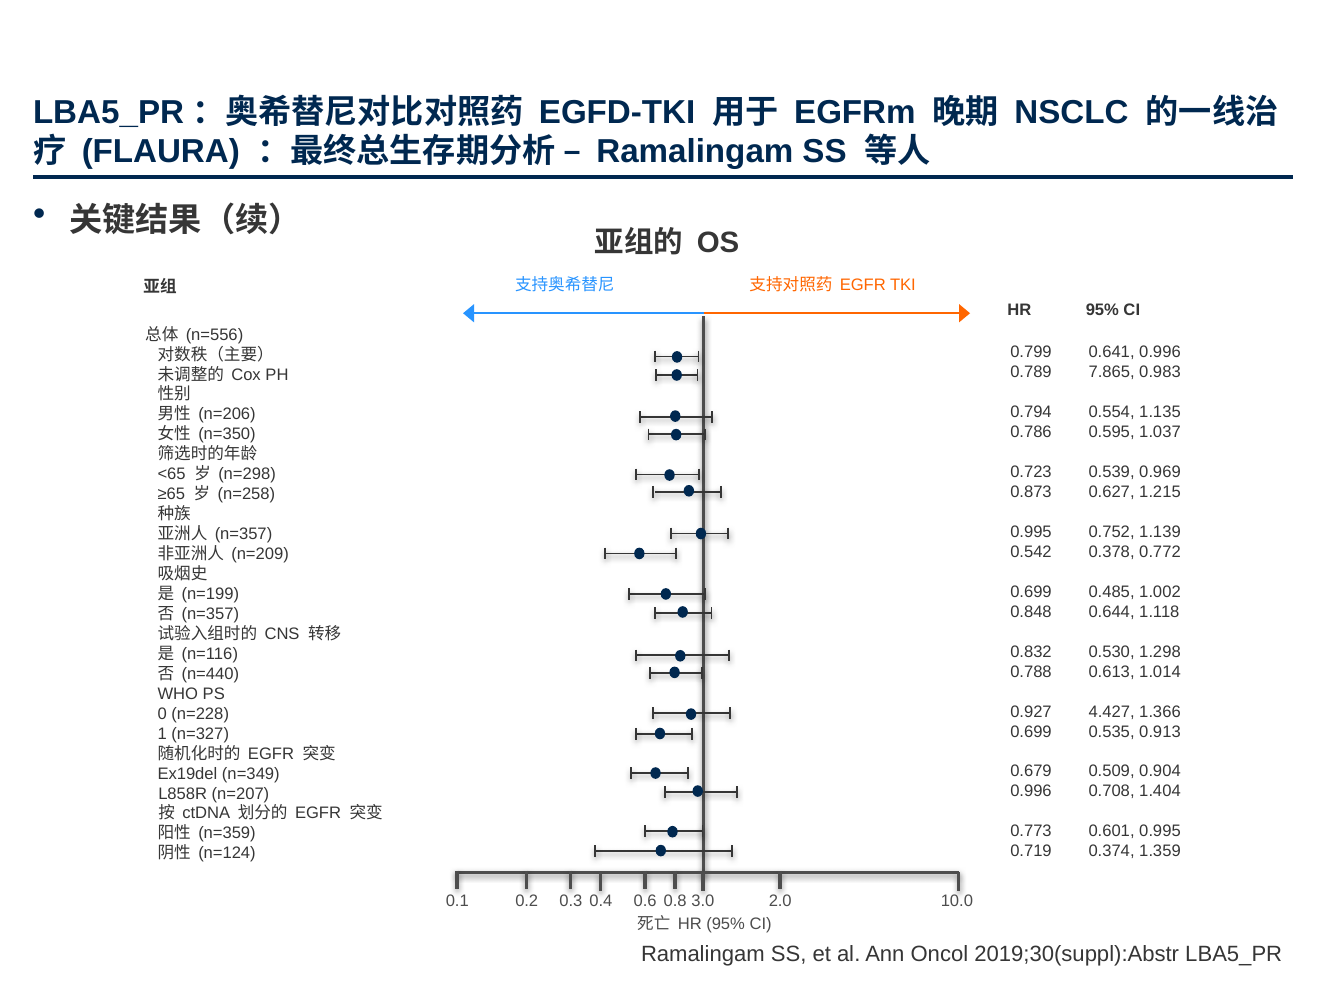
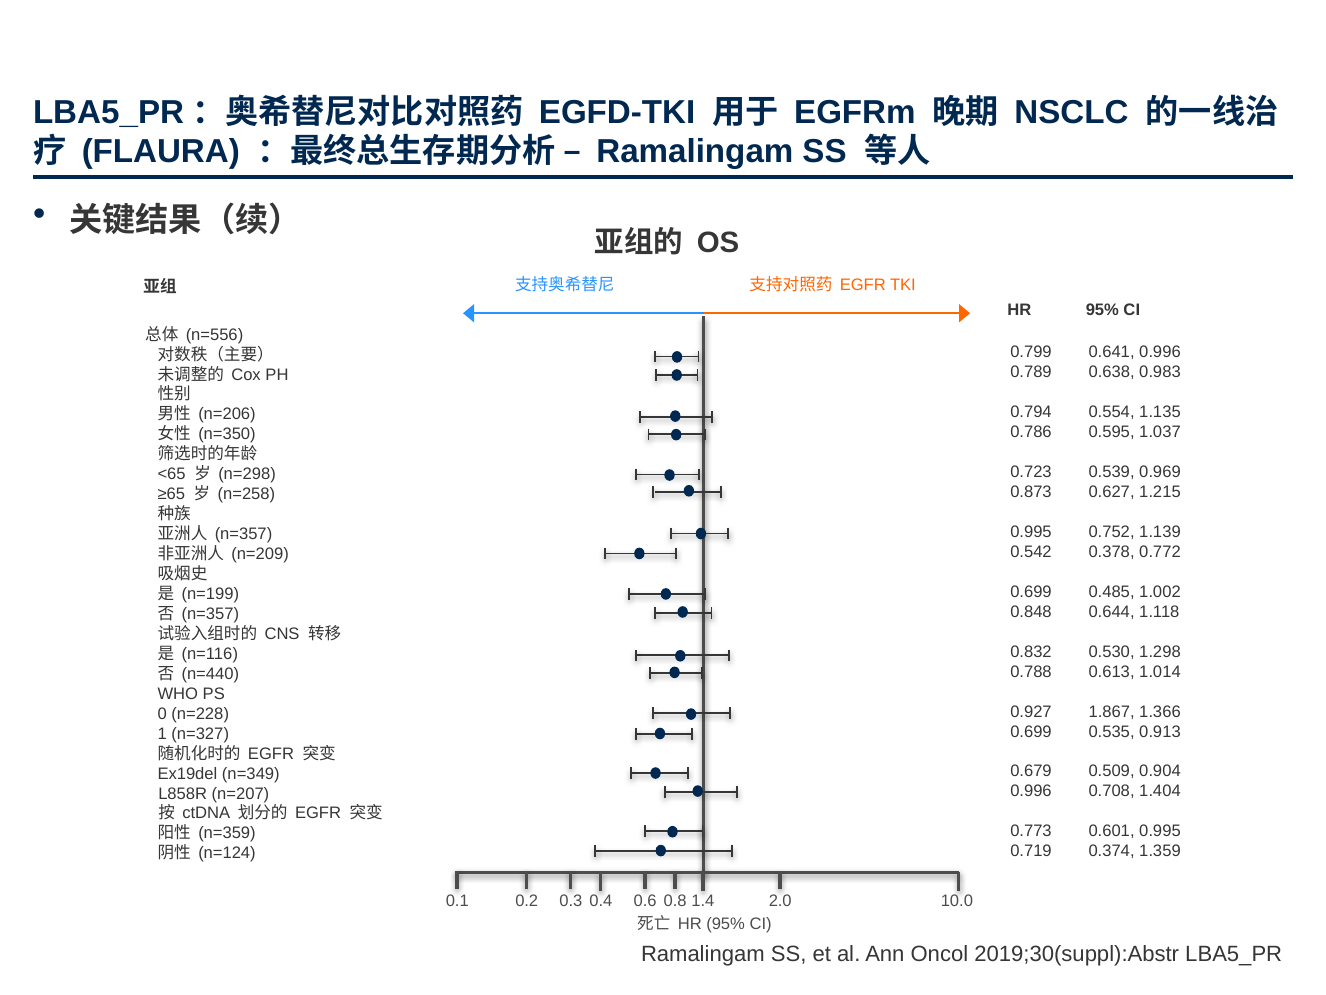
7.865: 7.865 -> 0.638 (1112, 372)
4.427: 4.427 -> 1.867 (1112, 711)
3.0: 3.0 -> 1.4 (703, 900)
